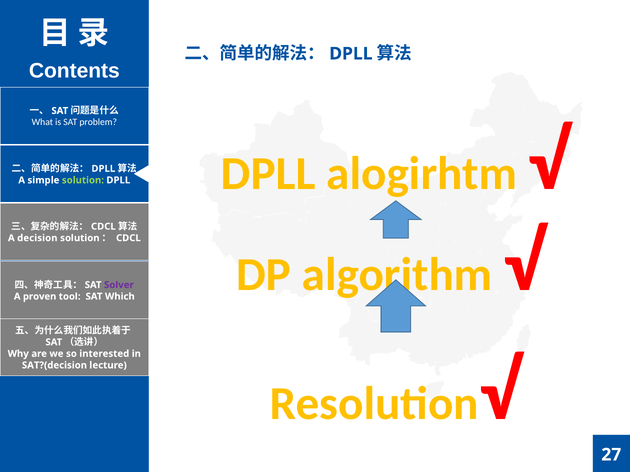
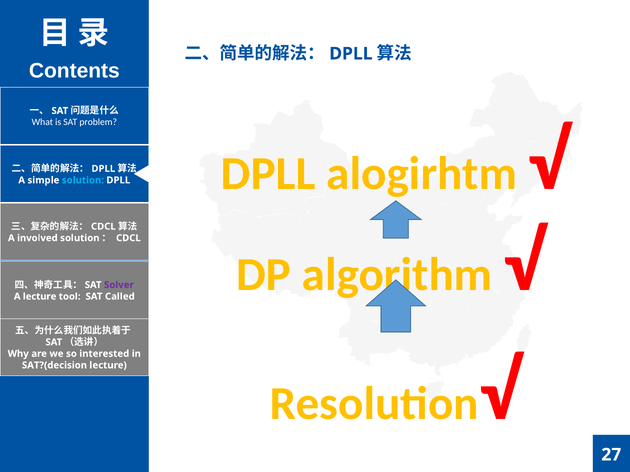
solution colour: light green -> light blue (83, 180)
decision: decision -> involved (37, 238)
A proven: proven -> lecture (40, 297)
Which: Which -> Called (120, 297)
